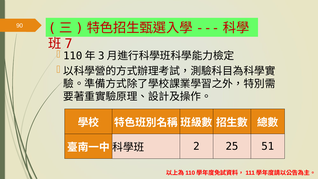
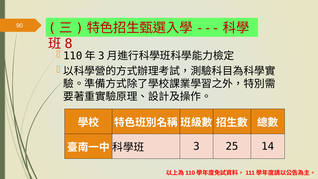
7: 7 -> 8 (68, 44)
2: 2 -> 3 (196, 146)
51: 51 -> 14 (268, 146)
